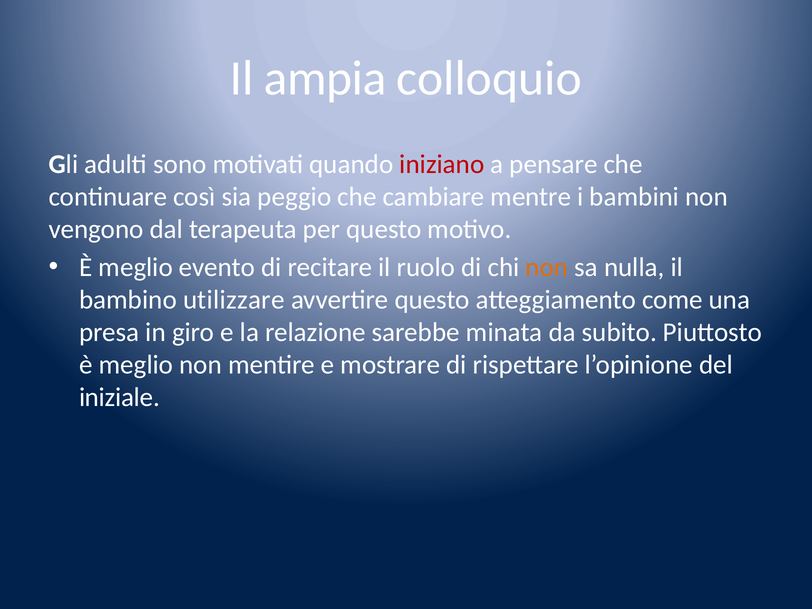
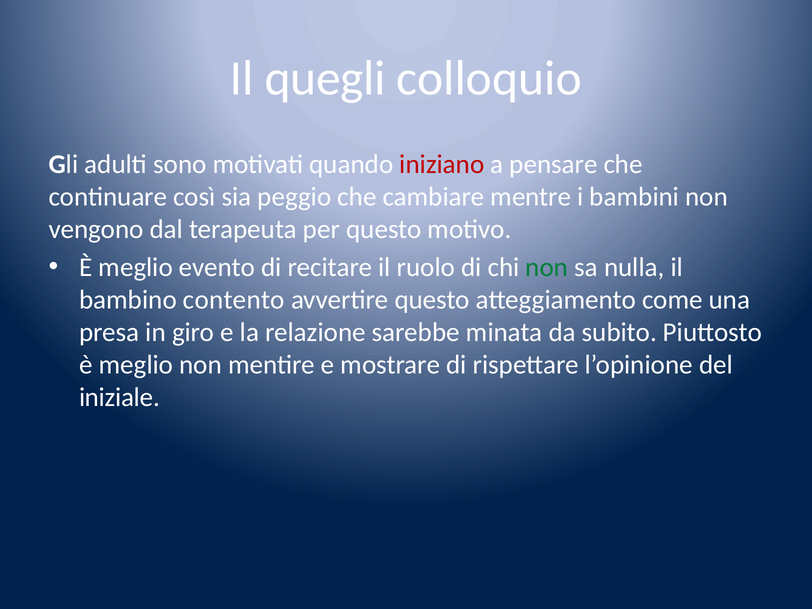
ampia: ampia -> quegli (325, 79)
non colour: orange -> green (547, 267)
utilizzare: utilizzare -> contento (234, 300)
